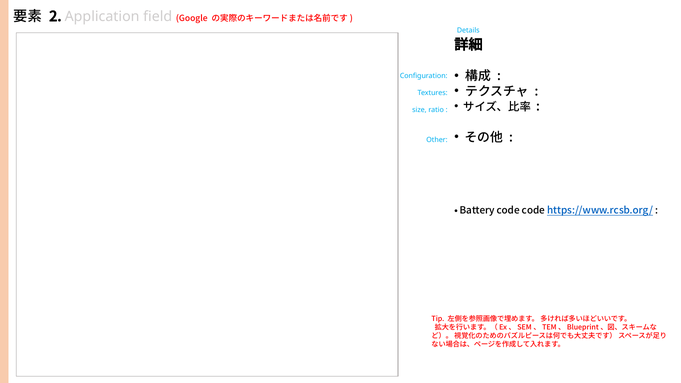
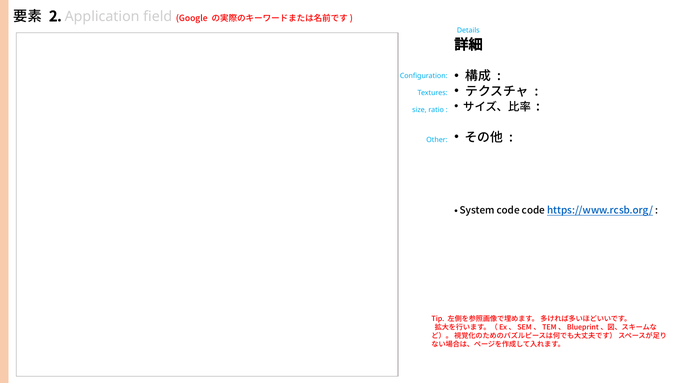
Battery: Battery -> System (477, 210)
